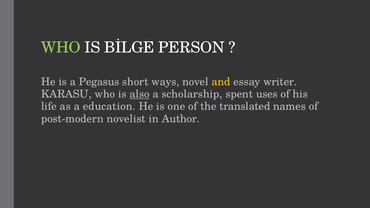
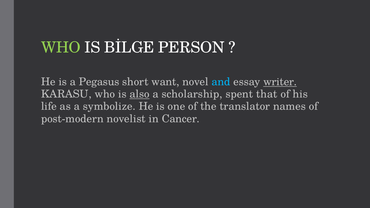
ways: ways -> want (165, 82)
and colour: yellow -> light blue (221, 82)
writer underline: none -> present (280, 82)
uses: uses -> that (267, 94)
education: education -> symbolize (109, 106)
translated: translated -> translator (245, 106)
Author: Author -> Cancer (181, 119)
